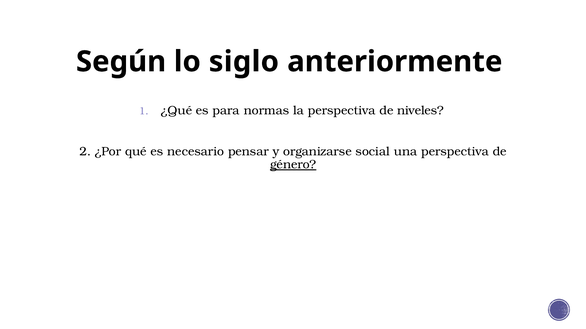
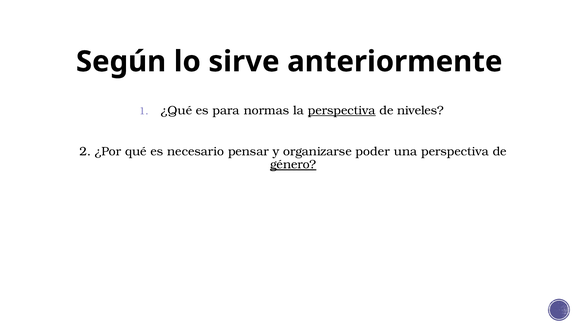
siglo: siglo -> sirve (244, 62)
perspectiva underline: none -> present (342, 111)
social: social -> poder (373, 152)
